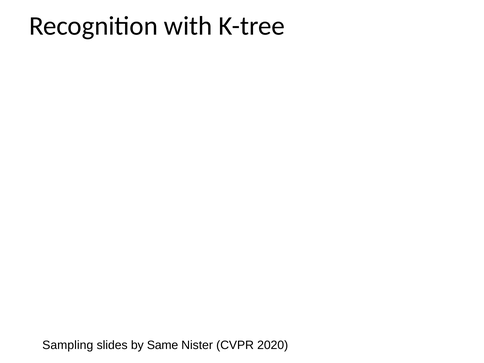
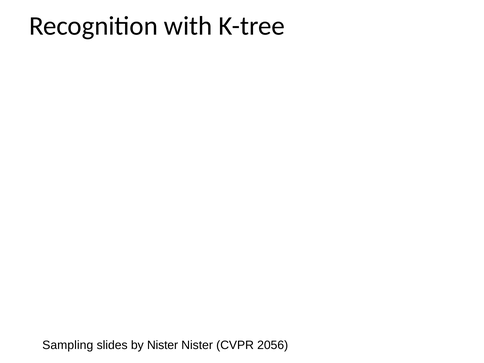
by Same: Same -> Nister (163, 345)
2020: 2020 -> 2056 (273, 345)
